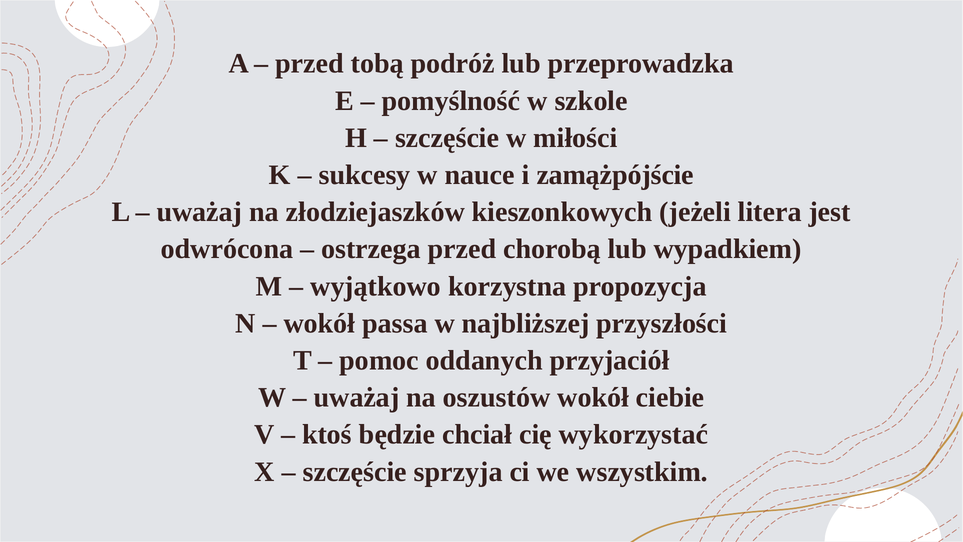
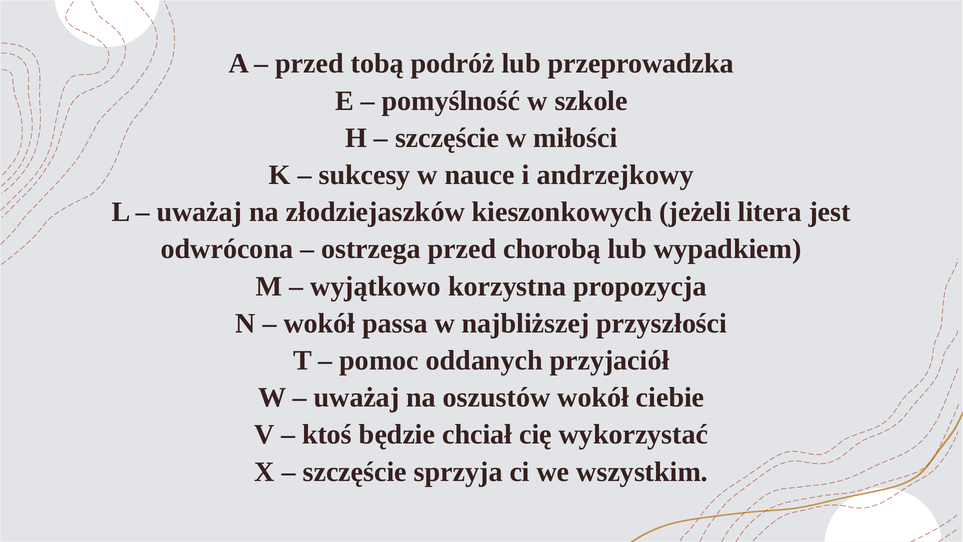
zamążpójście: zamążpójście -> andrzejkowy (615, 175)
